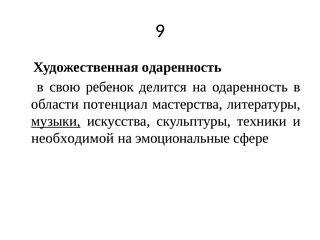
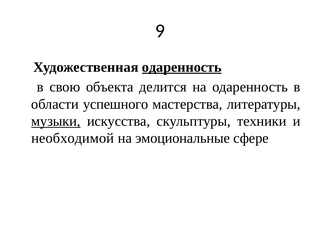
одаренность underline: none -> present (182, 67)
ребенок: ребенок -> объекта (110, 87)
потенциал: потенциал -> успешного (116, 104)
